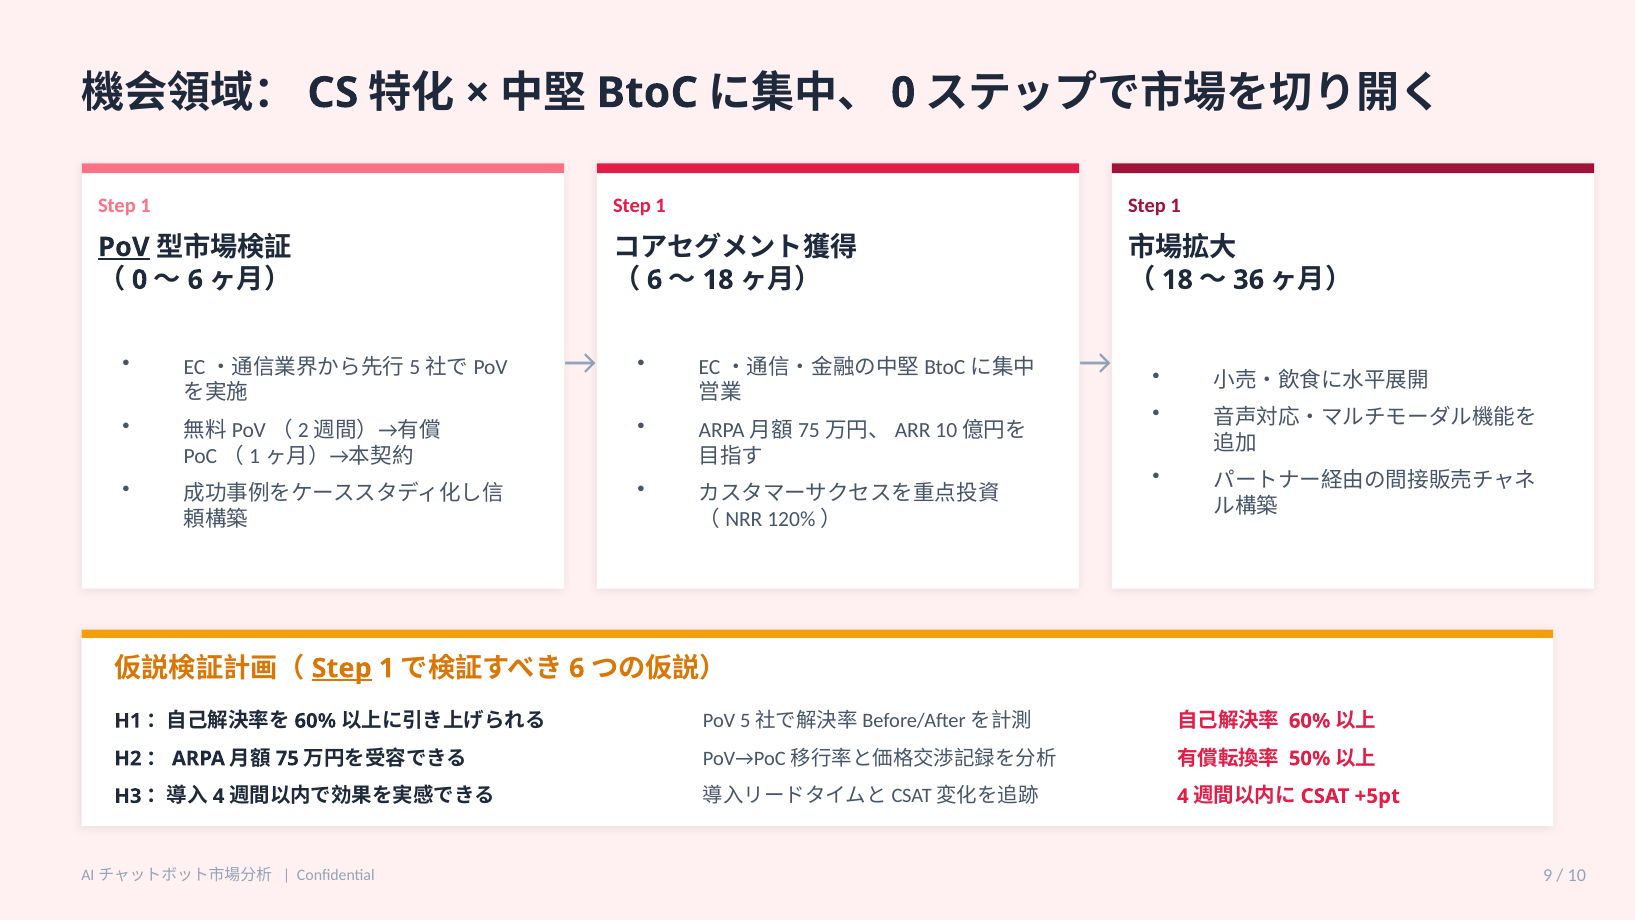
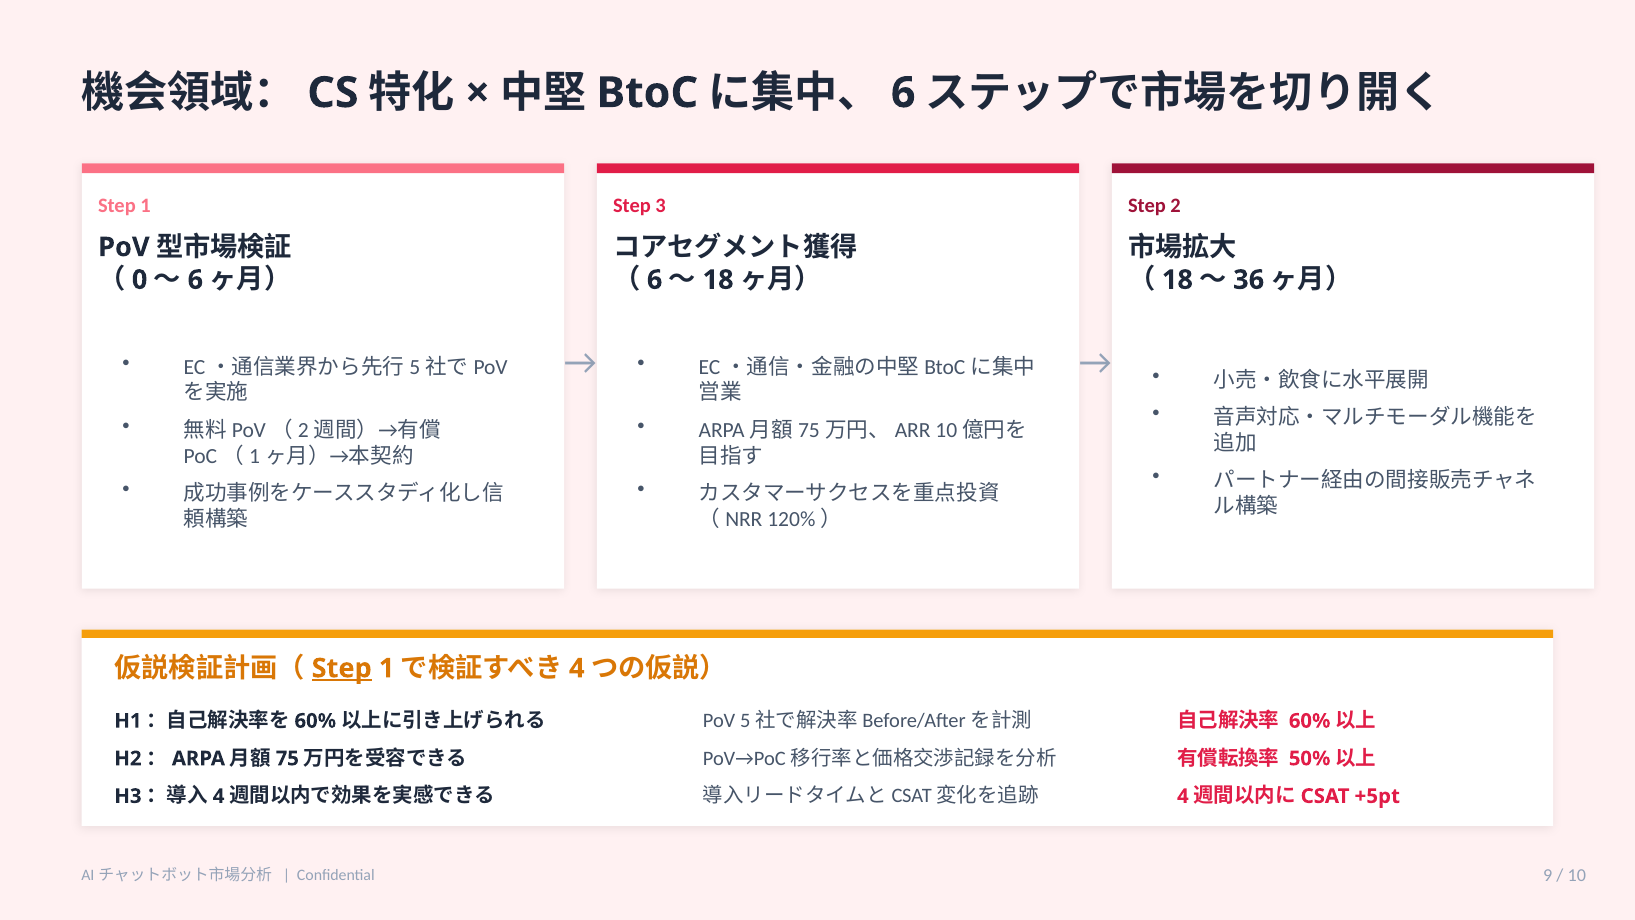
0: 0 -> 6 (903, 93)
1: 1 -> 3 (661, 206)
1: 1 -> 2 (1176, 206)
PoV underline: present -> none (124, 247)
6: 6 -> 4 (577, 668)
